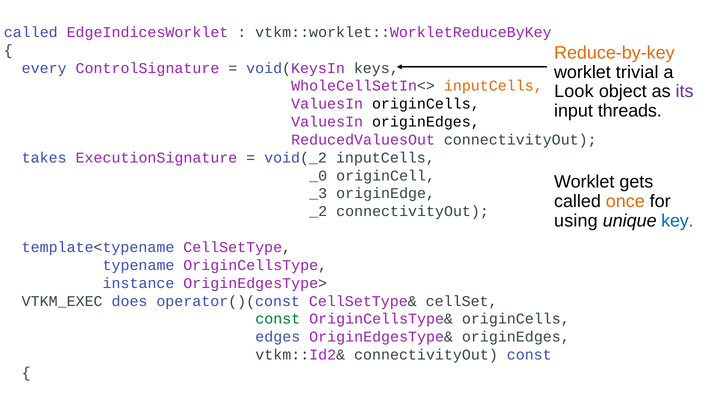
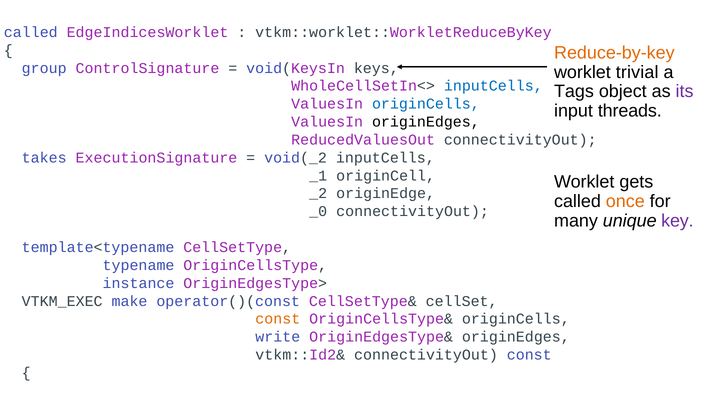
every: every -> group (44, 68)
inputCells colour: orange -> blue (493, 86)
Look: Look -> Tags (574, 92)
originCells colour: black -> blue (426, 104)
_0: _0 -> _1 (318, 176)
_3: _3 -> _2 (318, 194)
_2: _2 -> _0 (318, 212)
using: using -> many (576, 221)
key colour: blue -> purple (677, 221)
does: does -> make (130, 301)
const colour: green -> orange (278, 319)
edges: edges -> write (278, 337)
